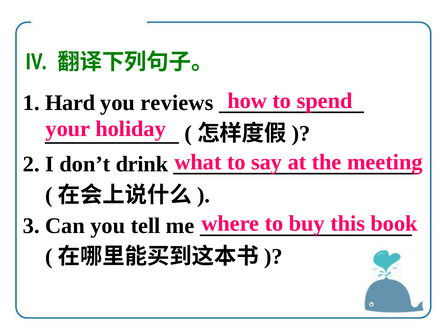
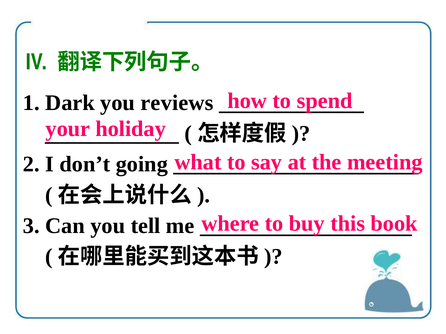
Hard: Hard -> Dark (70, 103)
drink: drink -> going (142, 165)
